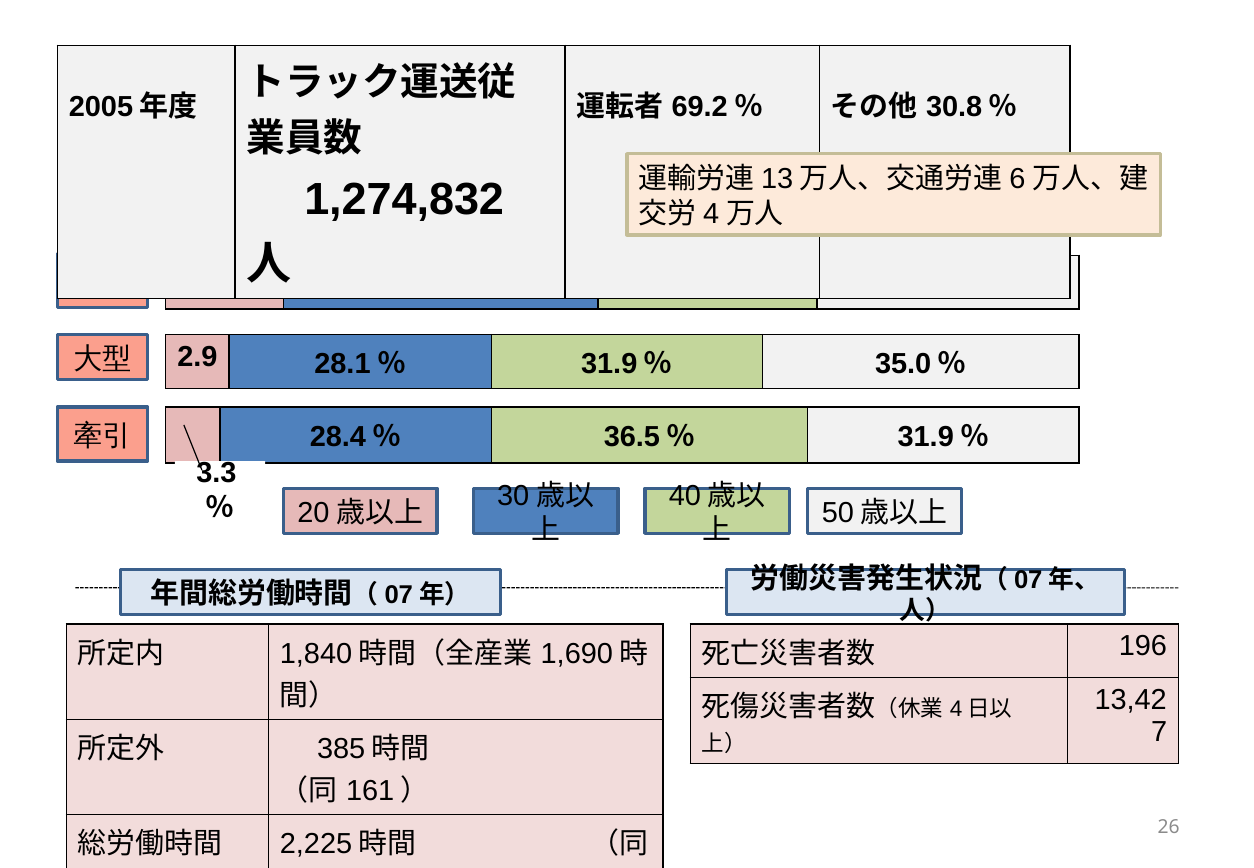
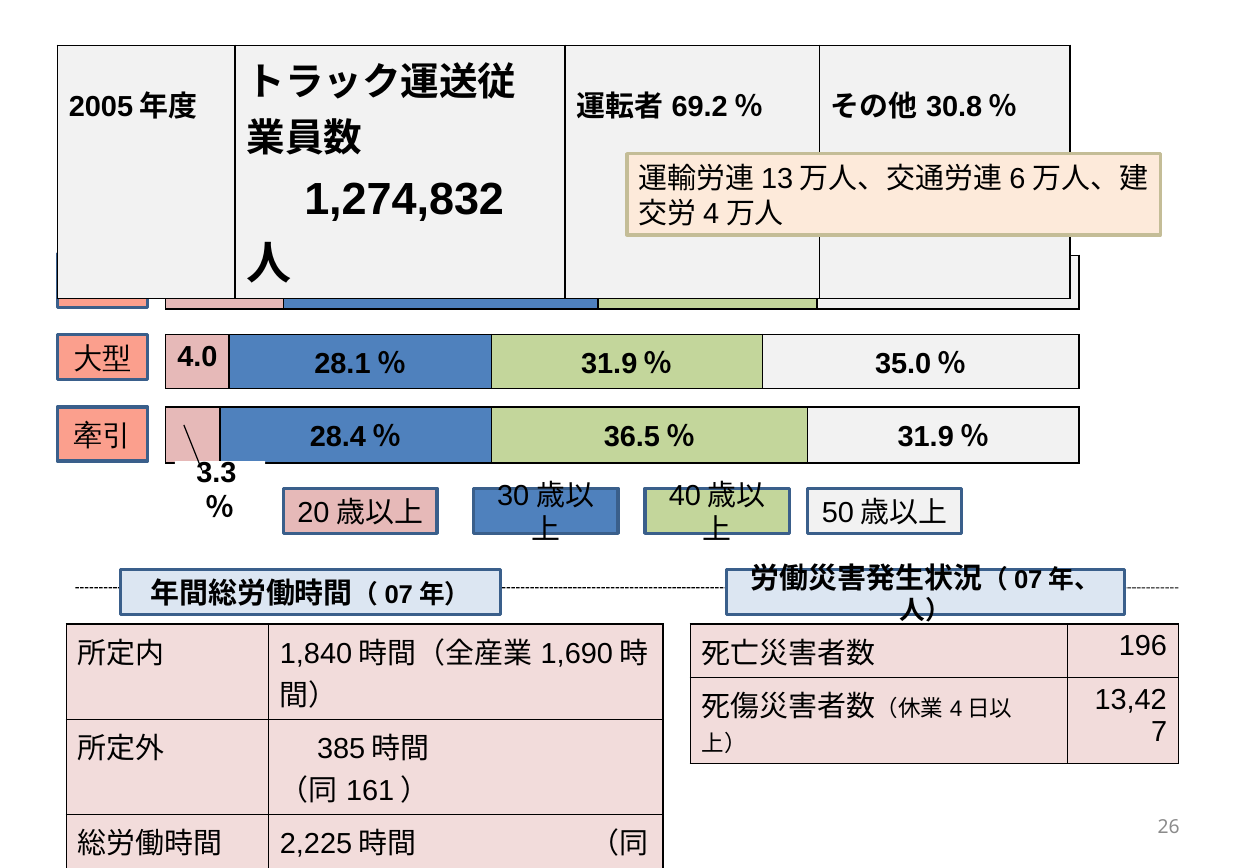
2.9: 2.9 -> 4.0 (197, 357)
